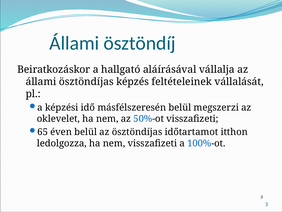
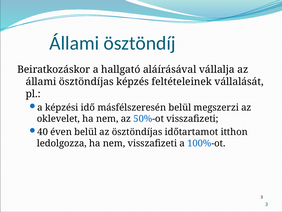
65: 65 -> 40 (43, 132)
